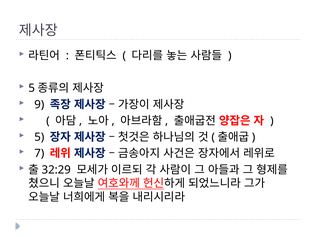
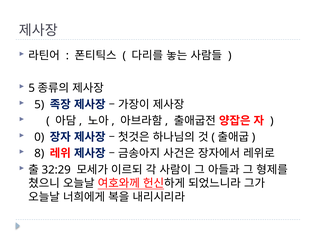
9: 9 -> 5 (39, 104)
5: 5 -> 0 (39, 137)
7: 7 -> 8 (39, 153)
